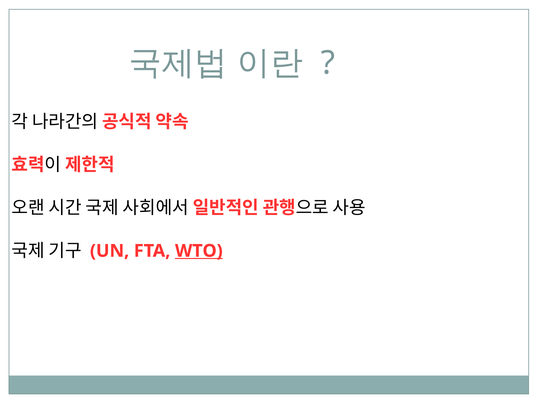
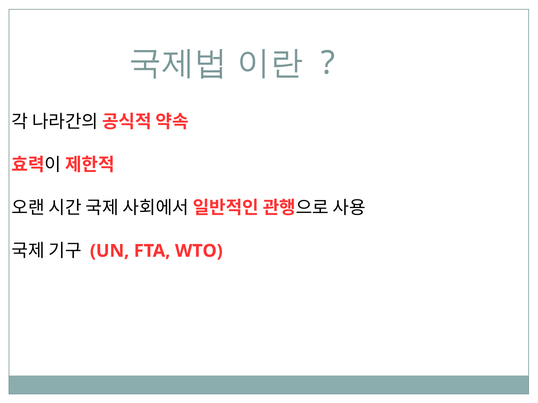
WTO underline: present -> none (199, 251)
